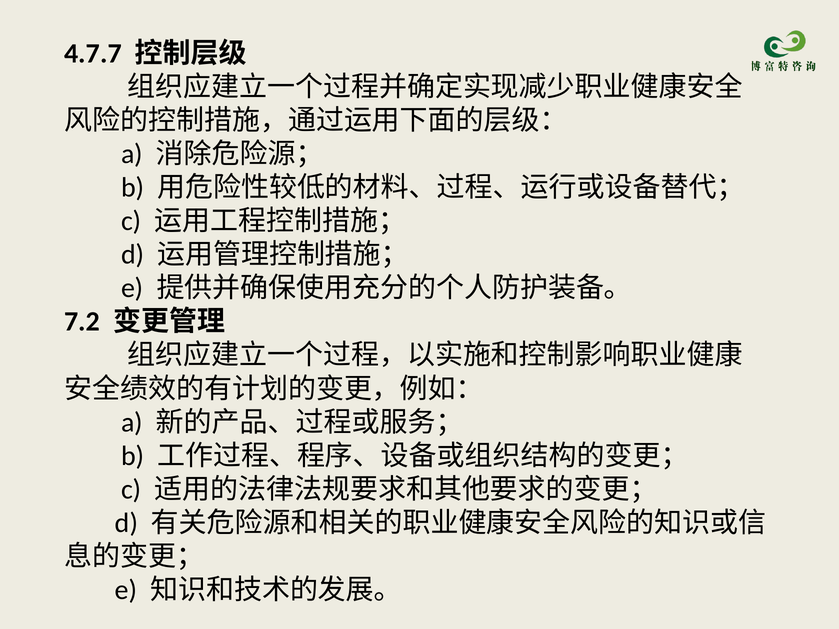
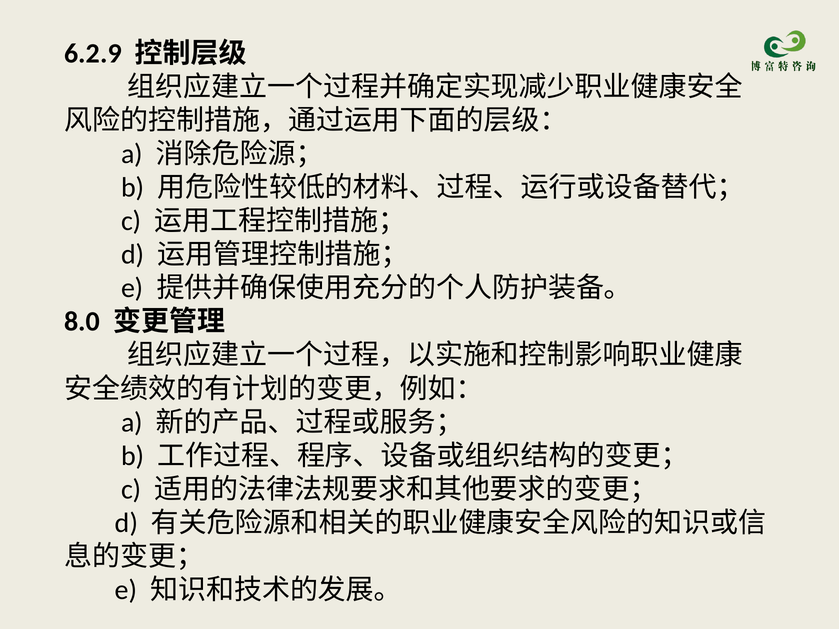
4.7.7: 4.7.7 -> 6.2.9 (93, 53)
7.2: 7.2 -> 8.0 (82, 322)
